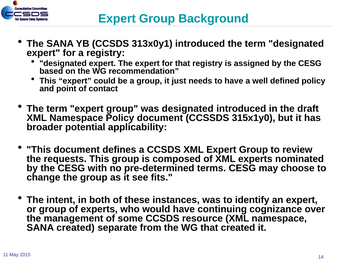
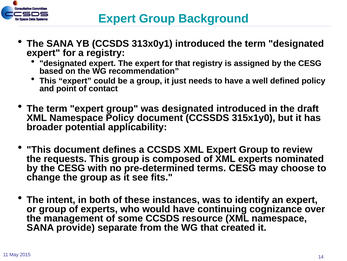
SANA created: created -> provide (76, 227)
